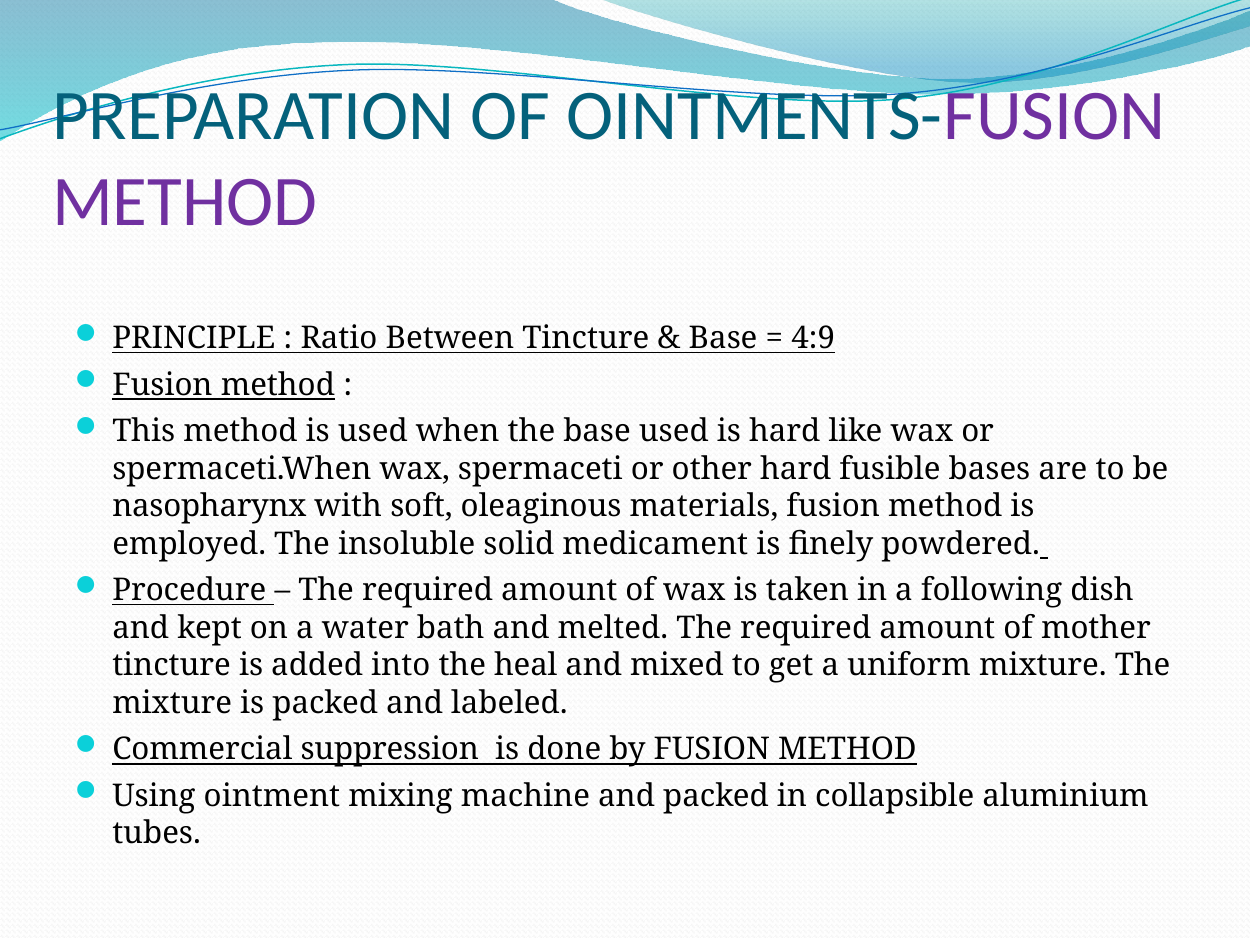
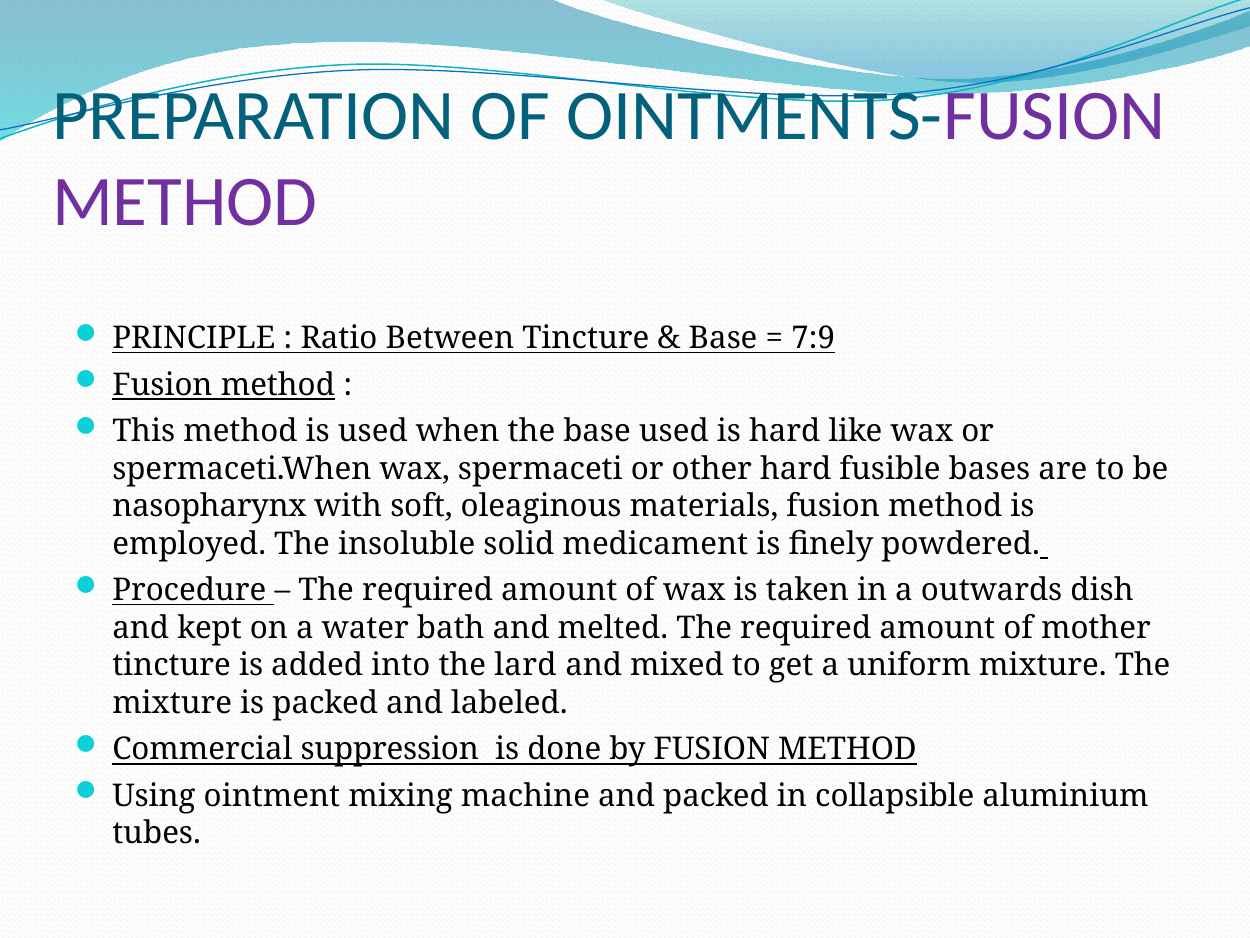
4:9: 4:9 -> 7:9 (813, 338)
following: following -> outwards (992, 590)
heal: heal -> lard (525, 665)
